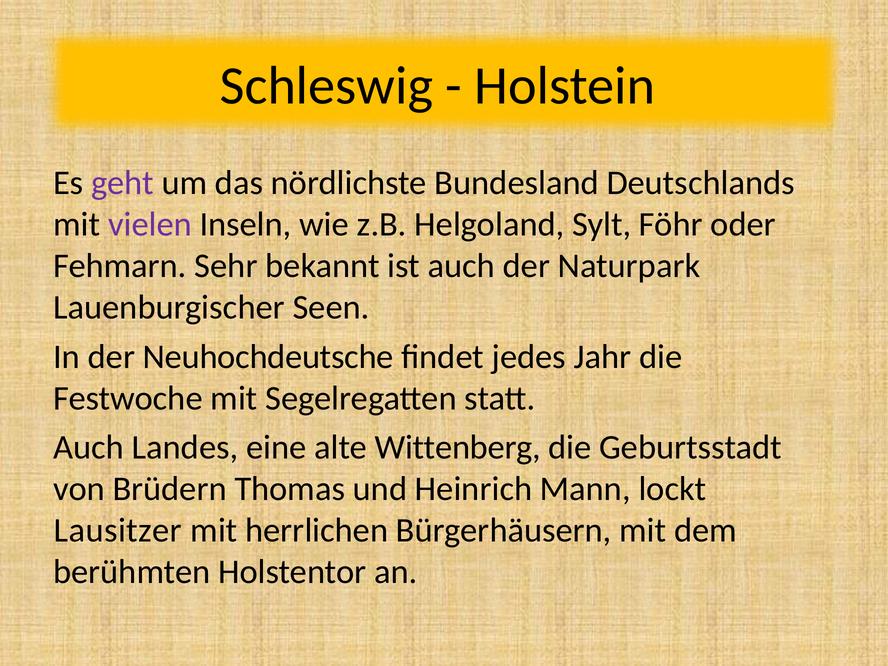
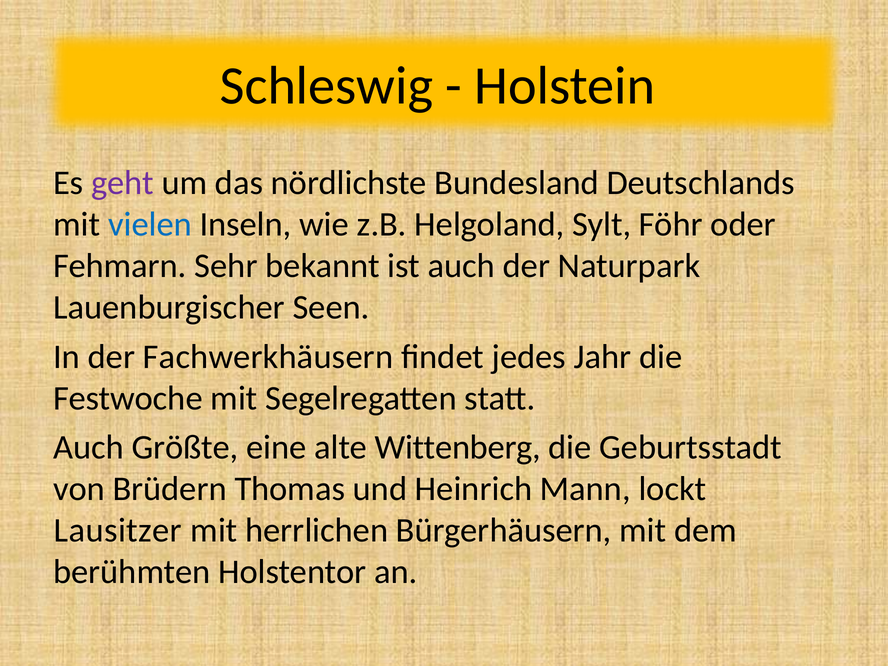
vielen colour: purple -> blue (150, 224)
Neuhochdeutsche: Neuhochdeutsche -> Fachwerkhäusern (268, 357)
Landes: Landes -> Größte (185, 448)
